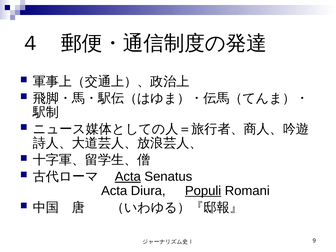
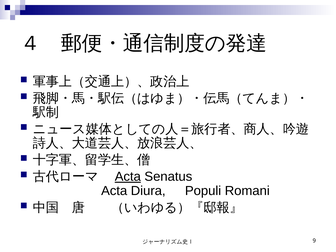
Populi underline: present -> none (203, 191)
